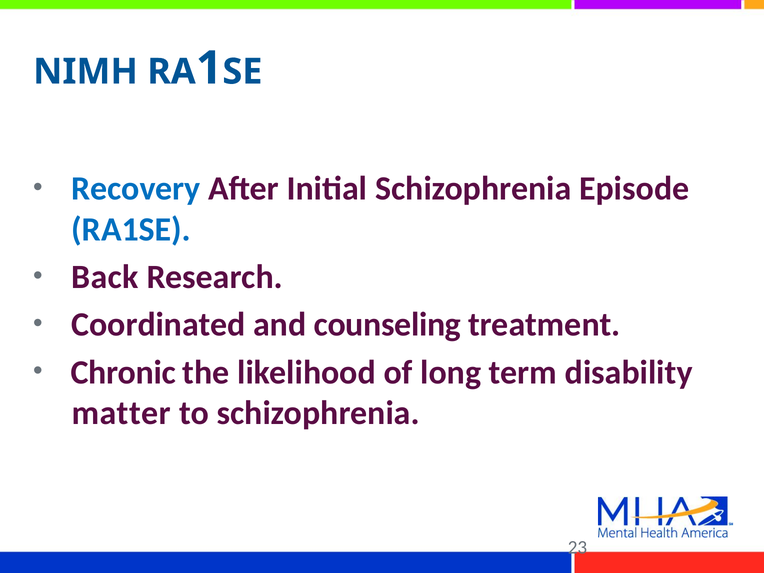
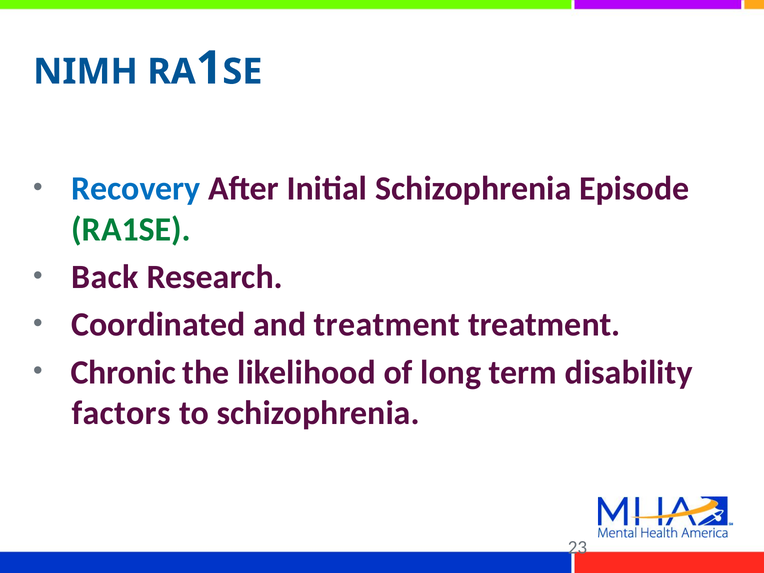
RA1SE colour: blue -> green (131, 230)
and counseling: counseling -> treatment (387, 325)
matter: matter -> factors (121, 413)
